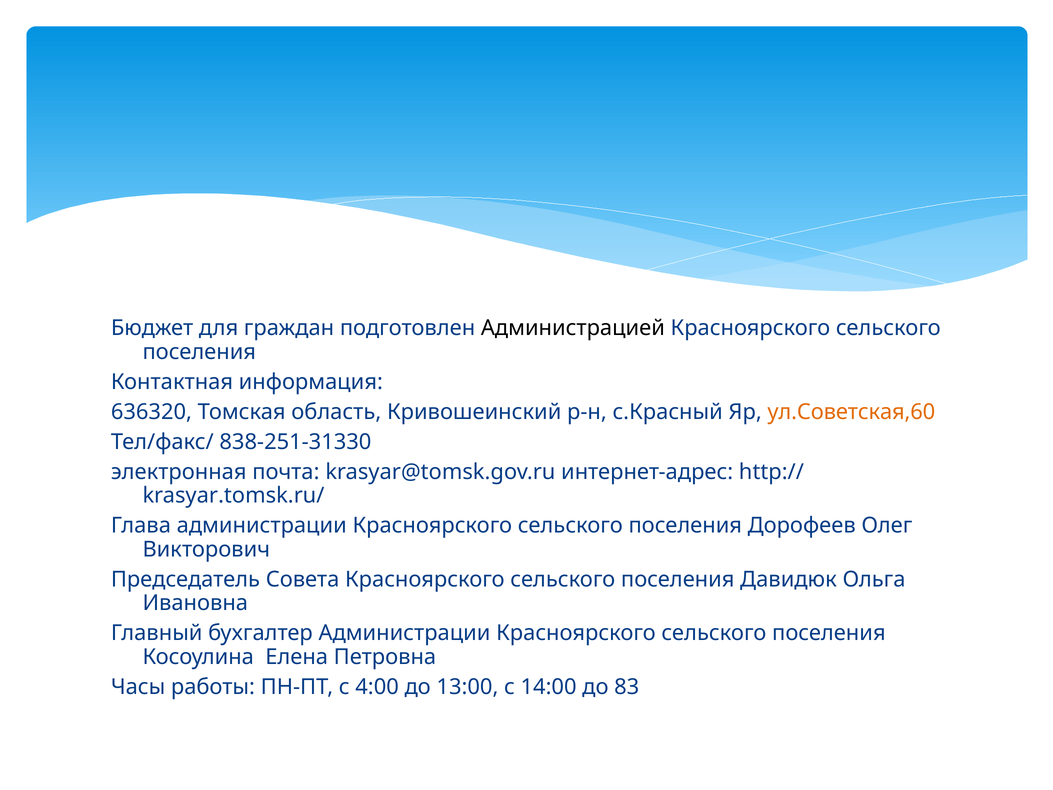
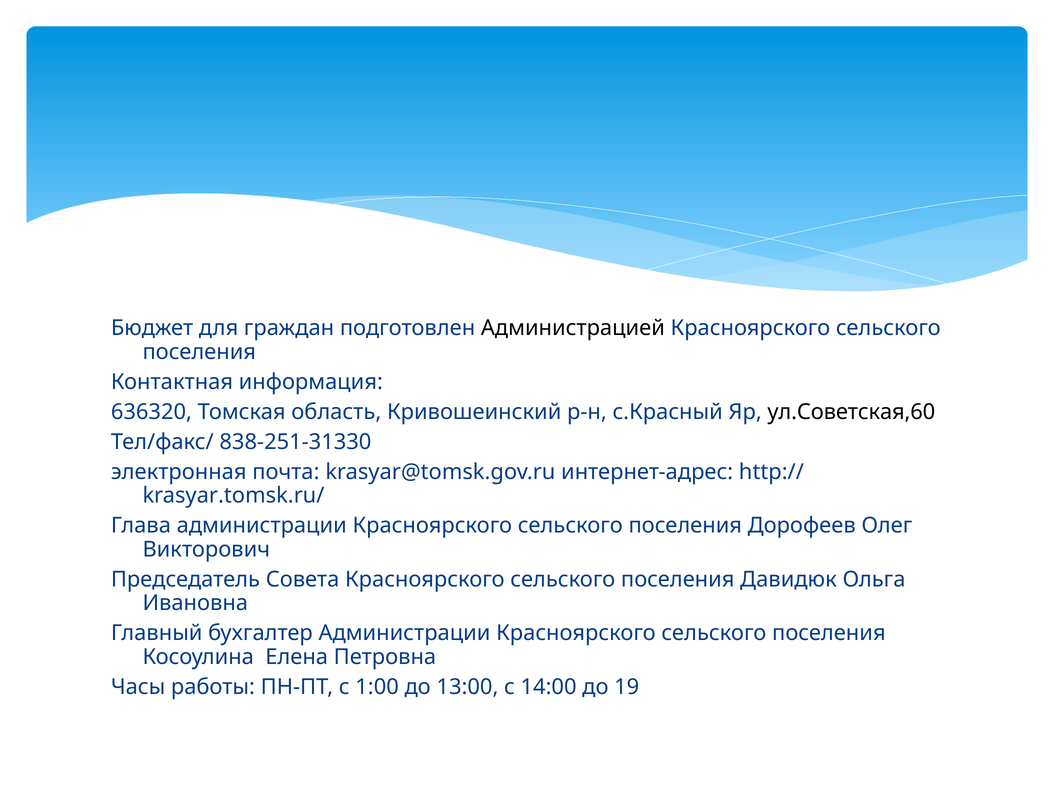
ул.Советская,60 colour: orange -> black (851, 412)
4:00: 4:00 -> 1:00 (377, 687)
83: 83 -> 19 (627, 687)
